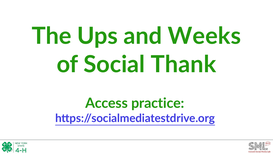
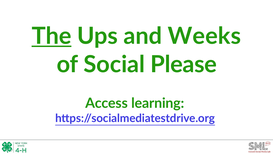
The underline: none -> present (52, 36)
Thank: Thank -> Please (184, 64)
practice: practice -> learning (158, 103)
